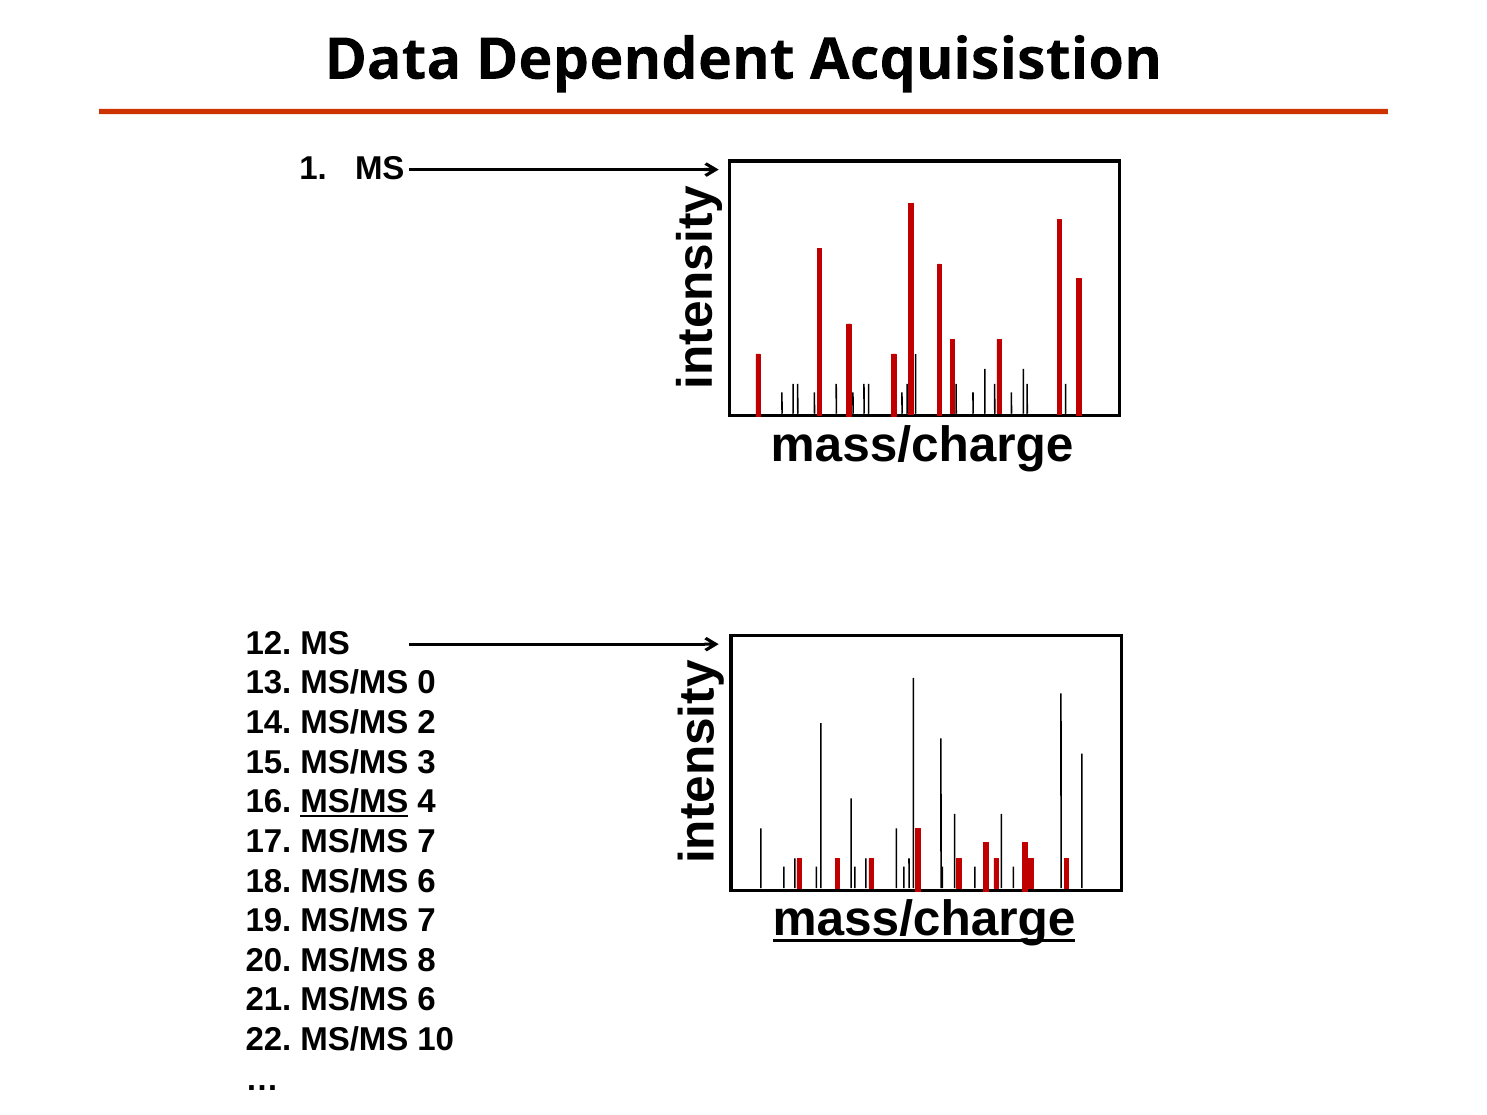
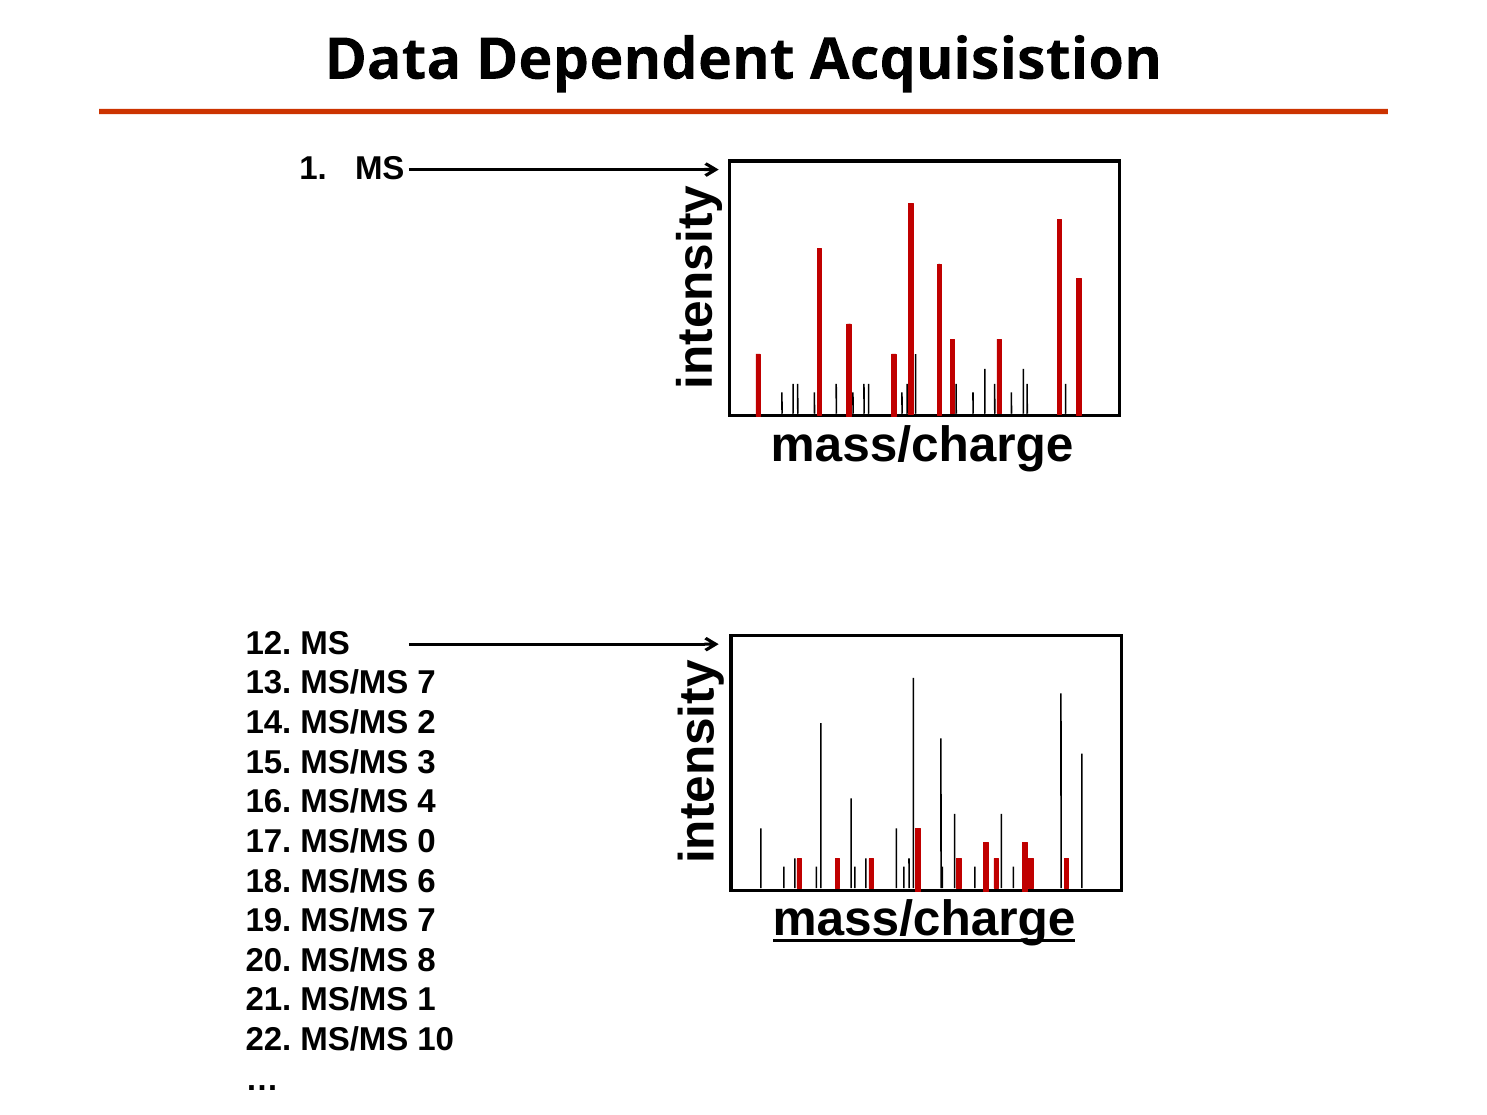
13 MS/MS 0: 0 -> 7 (427, 683)
MS/MS underline: present -> none (354, 802)
17 MS/MS 7: 7 -> 0 (427, 842)
21 MS/MS 6: 6 -> 1 (427, 1000)
